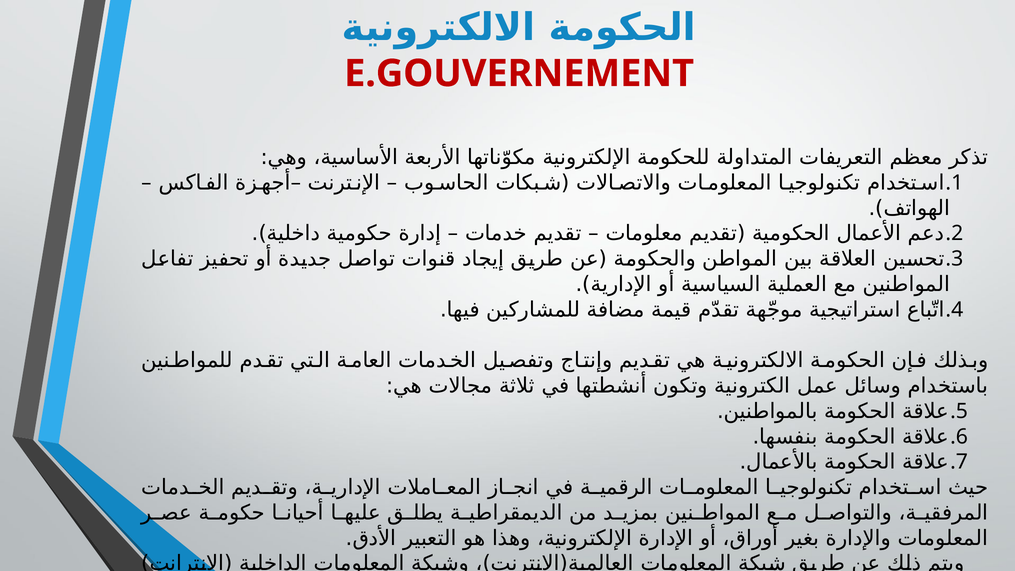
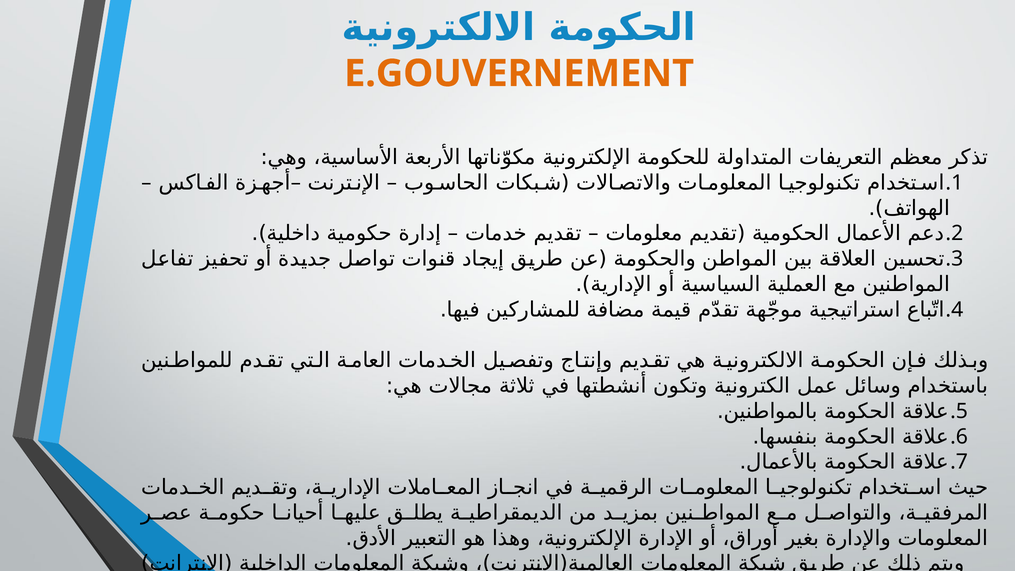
E.GOUVERNEMENT colour: red -> orange (519, 74)
